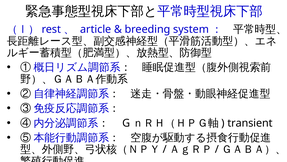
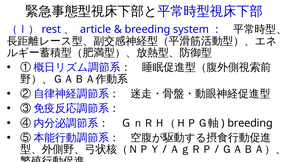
transient: transient -> breeding (250, 123)
